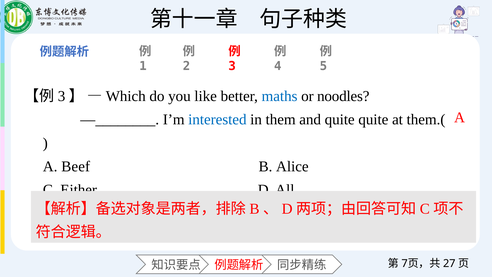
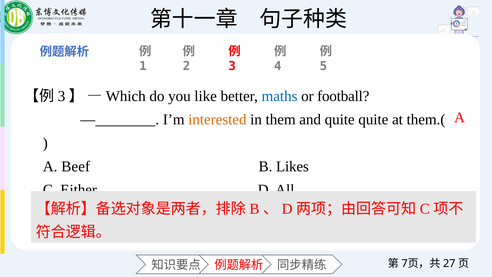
noodles: noodles -> football (343, 96)
interested colour: blue -> orange (217, 120)
Alice: Alice -> Likes (292, 166)
